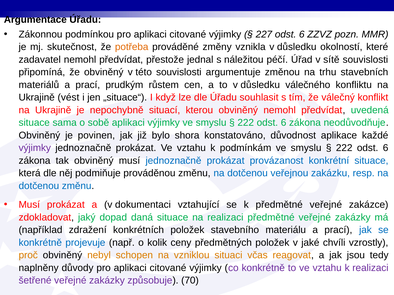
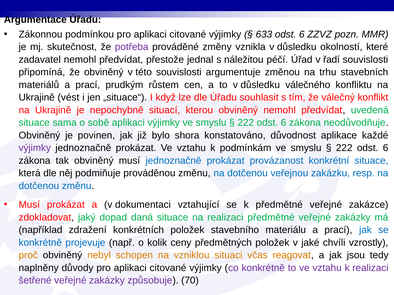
227: 227 -> 633 (264, 34)
potřeba colour: orange -> purple (132, 47)
sítě: sítě -> řadí (331, 60)
